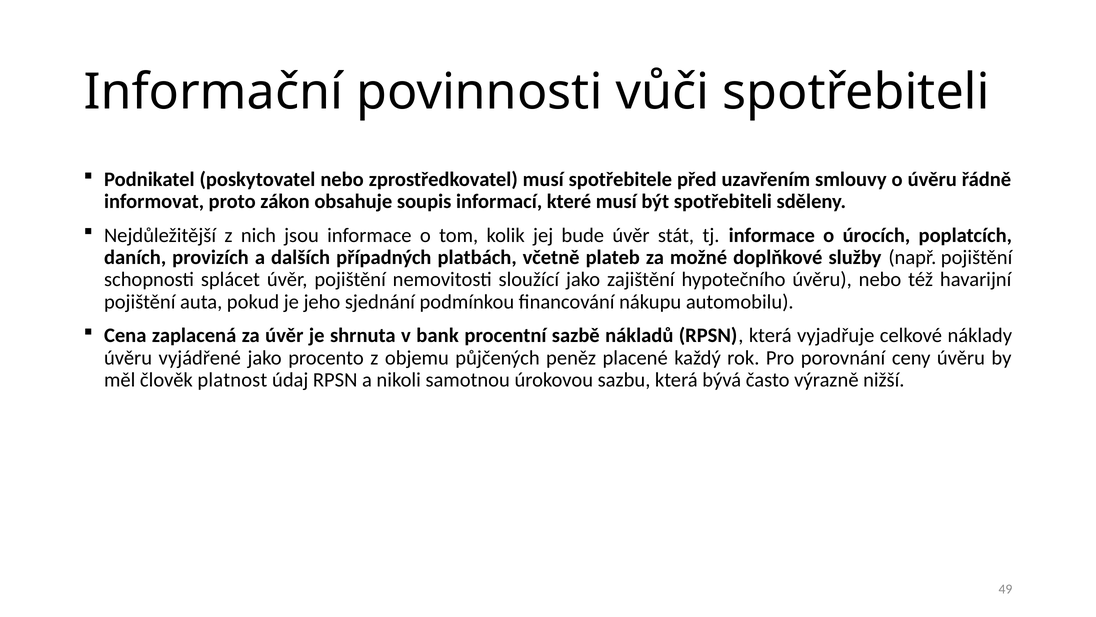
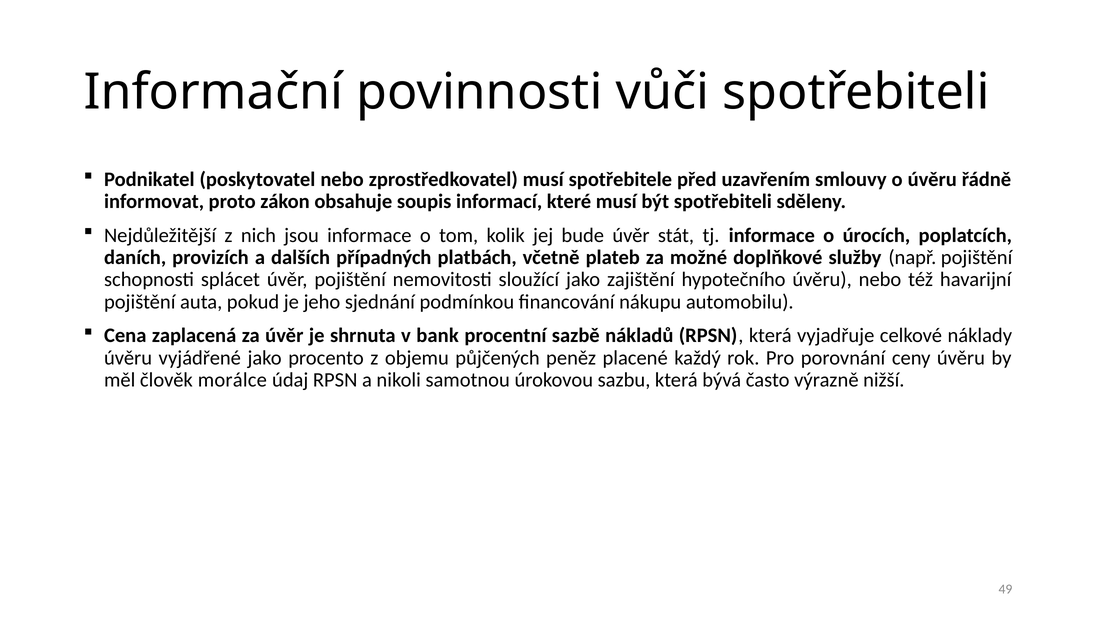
platnost: platnost -> morálce (232, 380)
